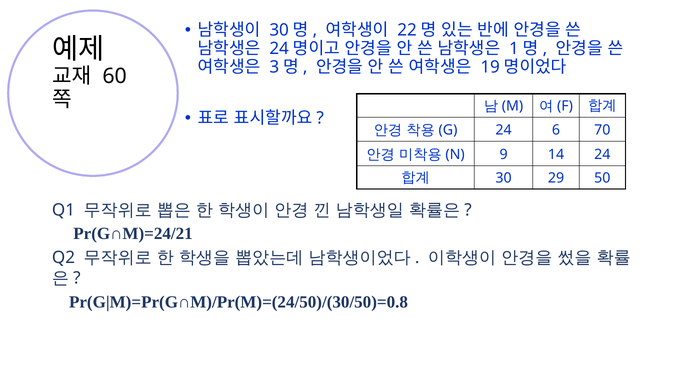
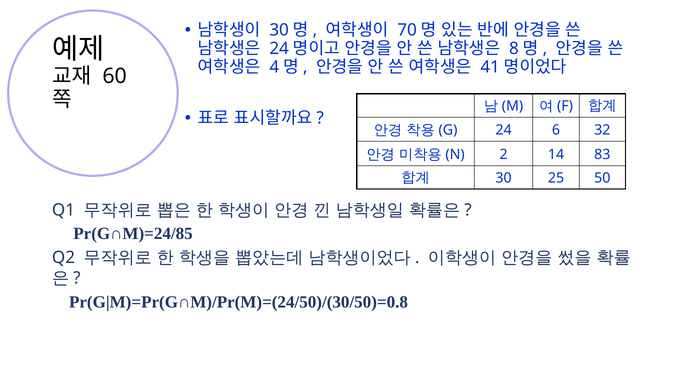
22: 22 -> 70 (407, 30)
1: 1 -> 8 (514, 49)
3: 3 -> 4 (274, 67)
19: 19 -> 41 (490, 67)
70: 70 -> 32 (602, 130)
9: 9 -> 2 (504, 154)
14 24: 24 -> 83 (602, 154)
29: 29 -> 25 (556, 178)
Pr(G∩M)=24/21: Pr(G∩M)=24/21 -> Pr(G∩M)=24/85 (133, 234)
